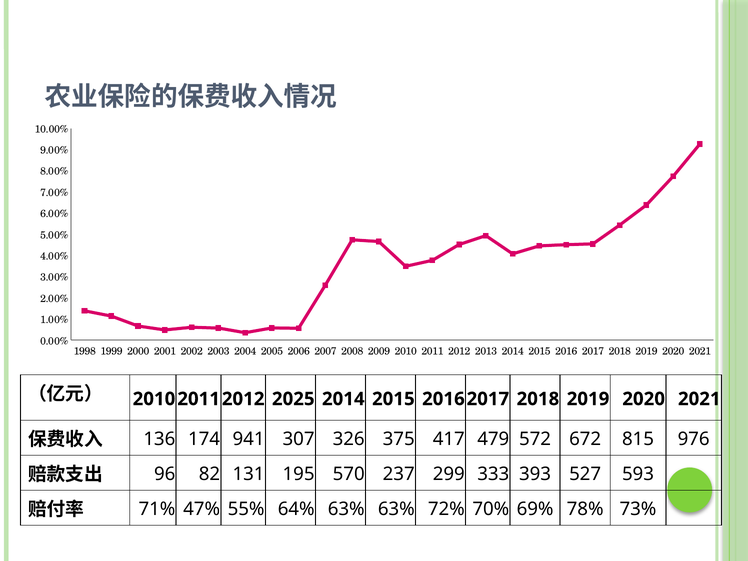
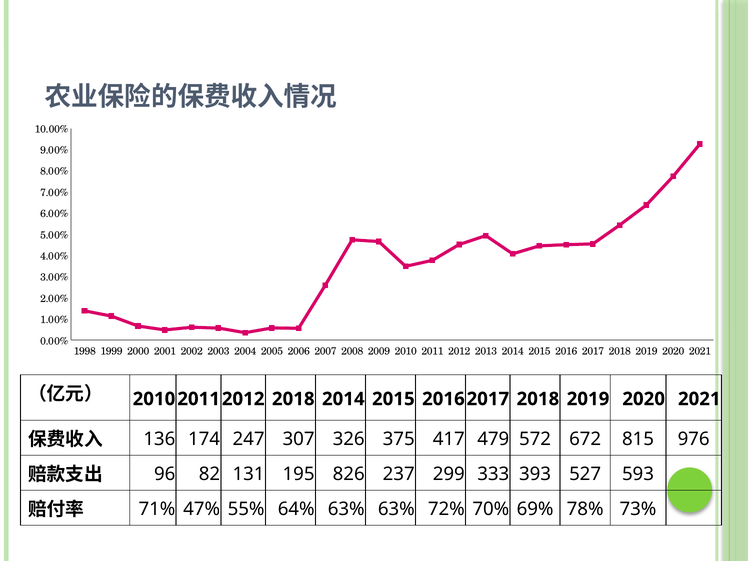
2025: 2025 -> 2018 (293, 399)
941: 941 -> 247 (249, 439)
570: 570 -> 826 (349, 474)
